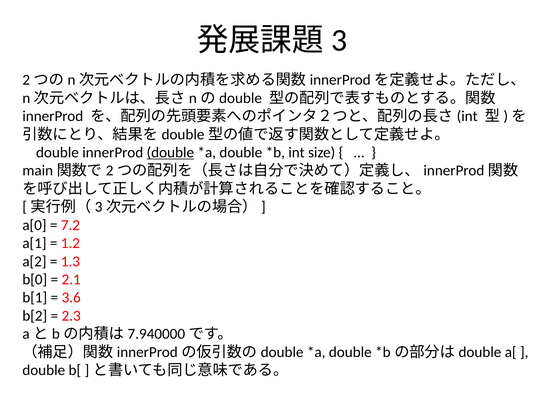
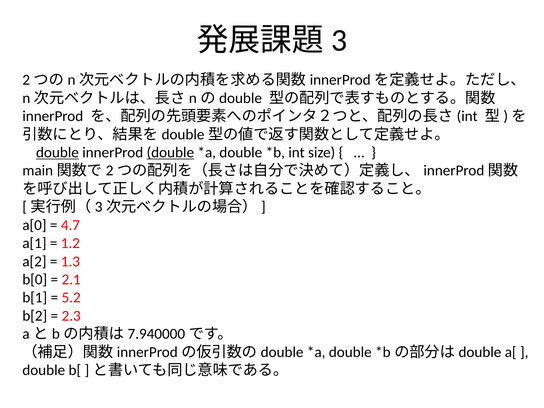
double underline: none -> present (57, 153)
7.2: 7.2 -> 4.7 (70, 225)
3.6: 3.6 -> 5.2 (71, 298)
